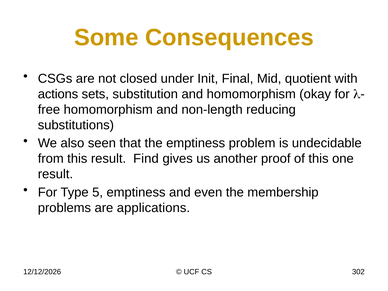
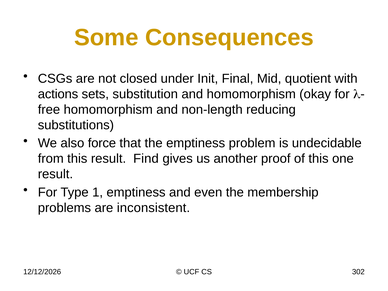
seen: seen -> force (102, 143)
5: 5 -> 1 (98, 192)
applications: applications -> inconsistent (153, 208)
